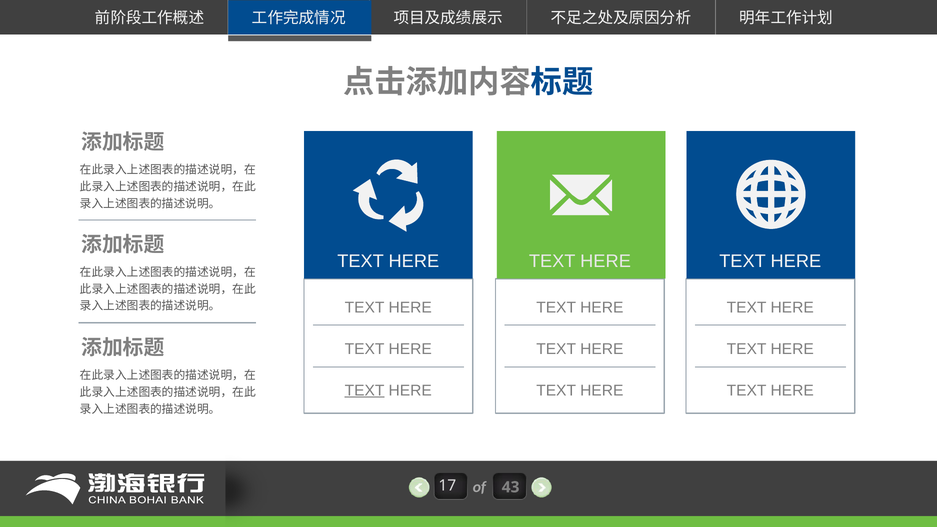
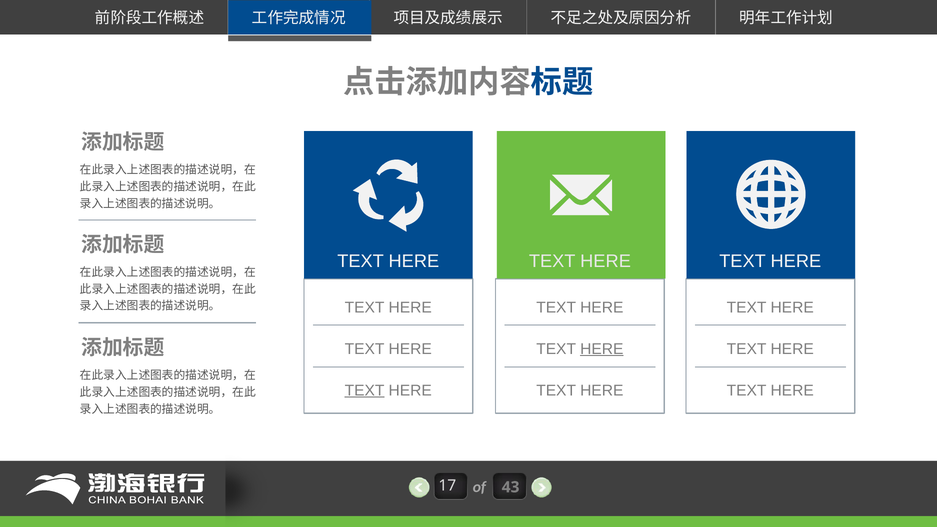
HERE underline: none -> present (602, 349)
